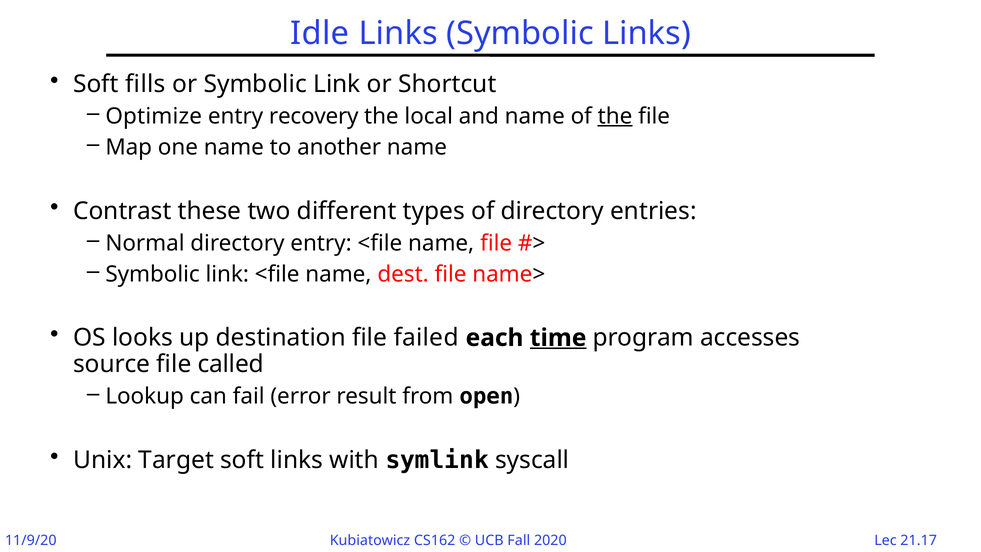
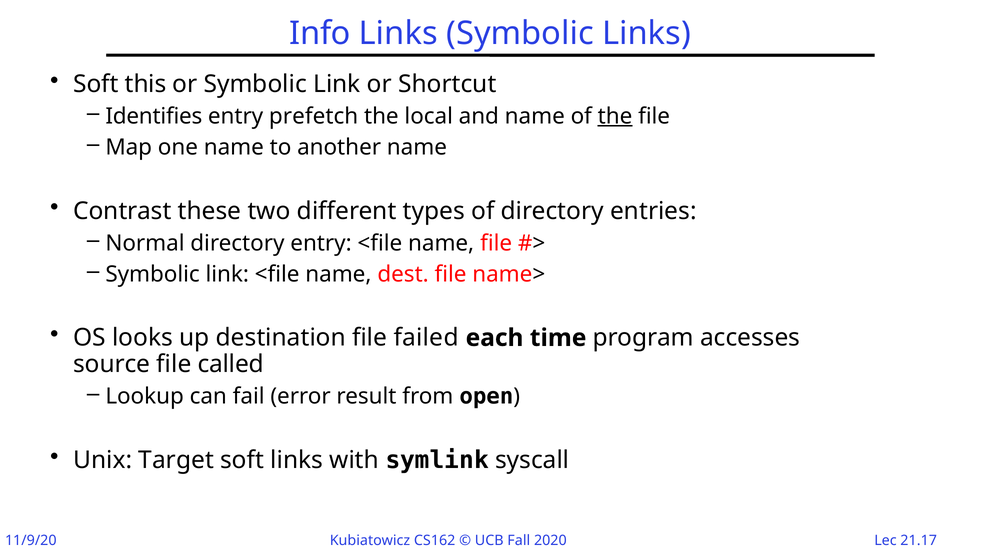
Idle: Idle -> Info (320, 33)
fills: fills -> this (146, 84)
Optimize: Optimize -> Identifies (154, 116)
recovery: recovery -> prefetch (314, 116)
time underline: present -> none (558, 338)
